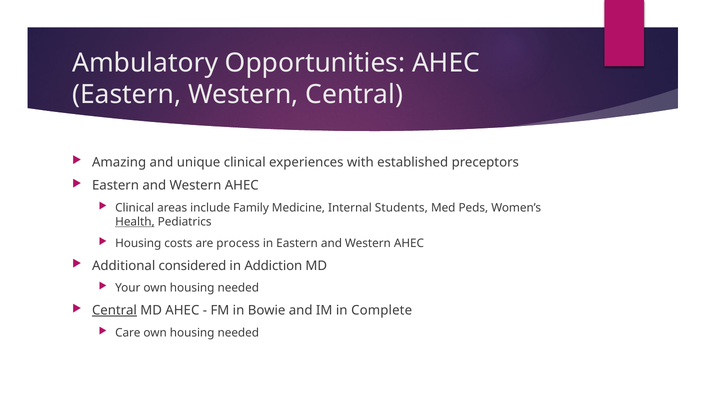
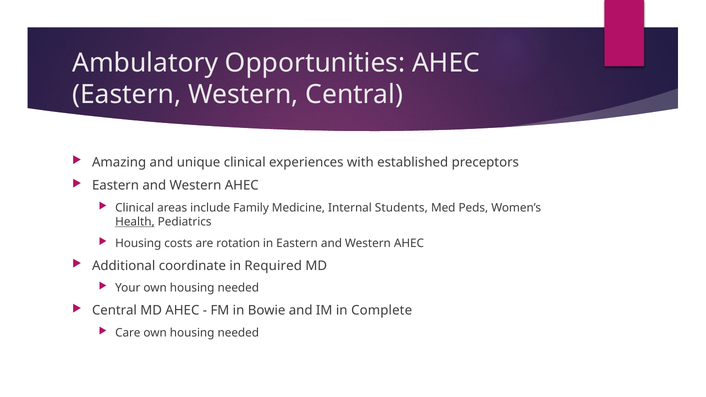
process: process -> rotation (238, 243)
considered: considered -> coordinate (192, 266)
Addiction: Addiction -> Required (273, 266)
Central underline: present -> none (114, 311)
